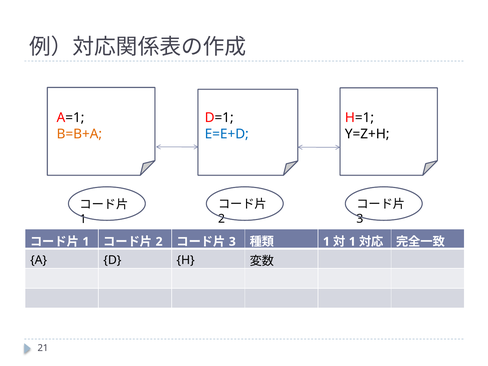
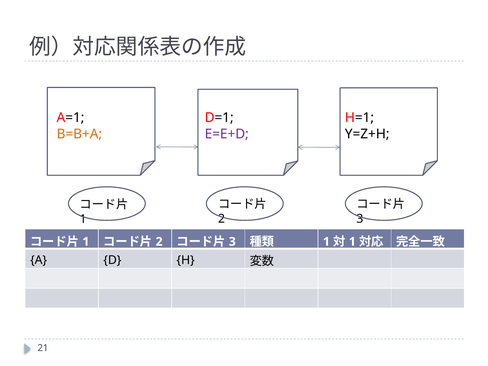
E=E+D colour: blue -> purple (227, 134)
